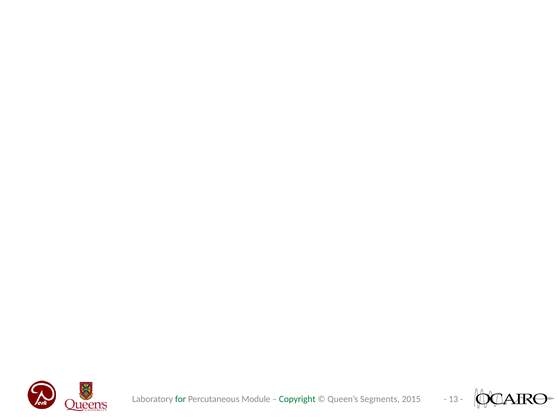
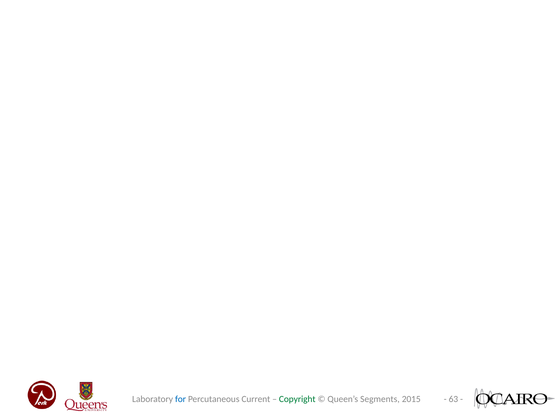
13: 13 -> 63 (453, 400)
for colour: green -> blue (181, 400)
Module: Module -> Current (256, 400)
